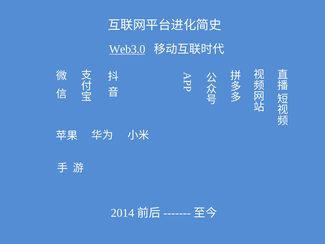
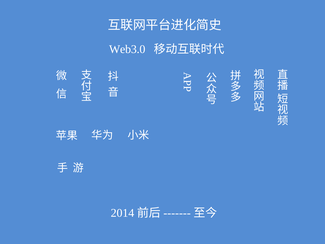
Web3.0 underline: present -> none (127, 49)
